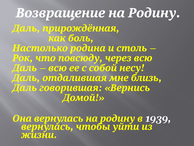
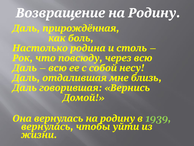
1939 colour: white -> light green (158, 118)
